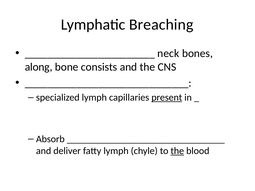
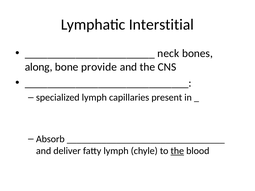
Breaching: Breaching -> Interstitial (161, 25)
consists: consists -> provide (99, 67)
present underline: present -> none (167, 98)
